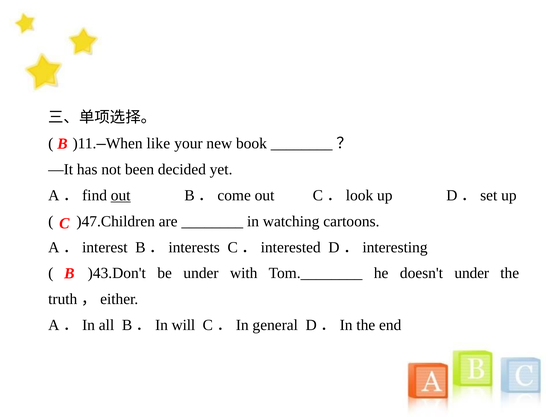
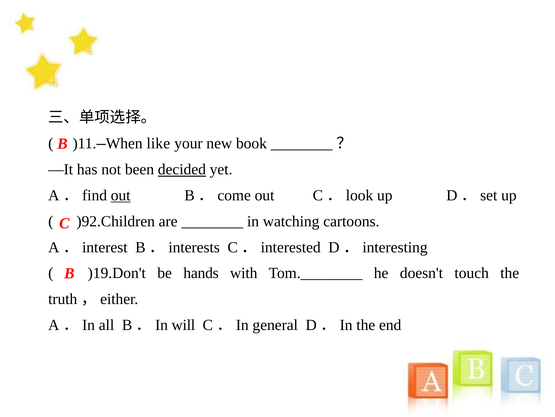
decided underline: none -> present (182, 169)
)47.Children: )47.Children -> )92.Children (116, 221)
)43.Don't: )43.Don't -> )19.Don't (117, 273)
be under: under -> hands (201, 273)
doesn't under: under -> touch (472, 273)
